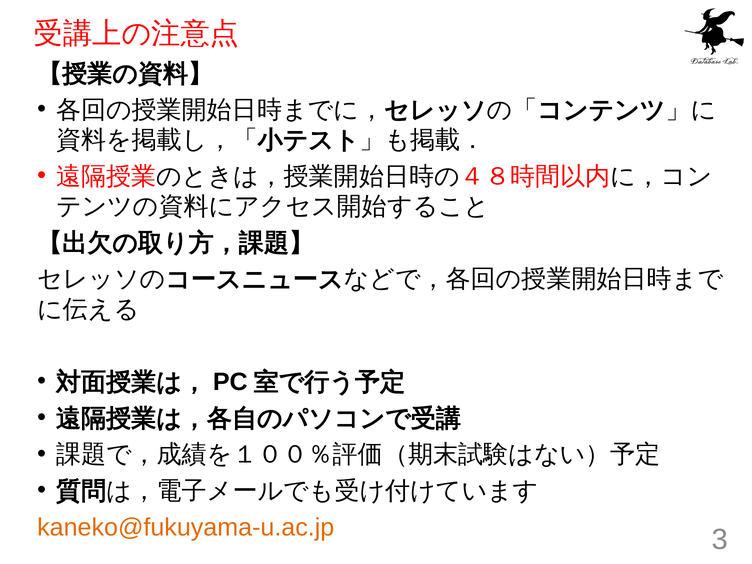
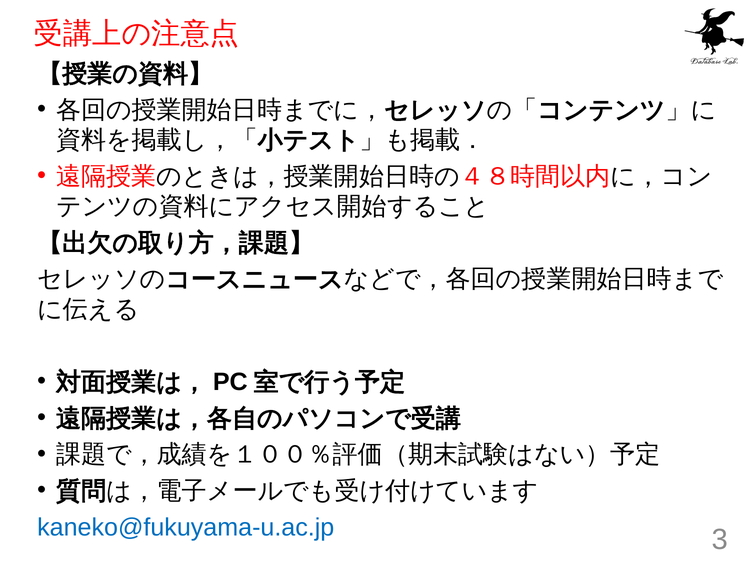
kaneko@fukuyama-u.ac.jp colour: orange -> blue (186, 527)
